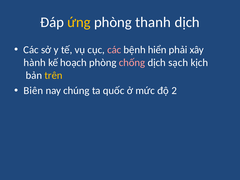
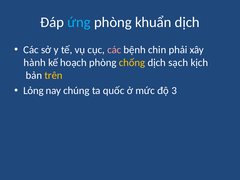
ứng colour: yellow -> light blue (79, 22)
thanh: thanh -> khuẩn (153, 22)
hiển: hiển -> chin (157, 50)
chống colour: pink -> yellow (132, 63)
Biên: Biên -> Lỏng (33, 91)
2: 2 -> 3 (174, 91)
